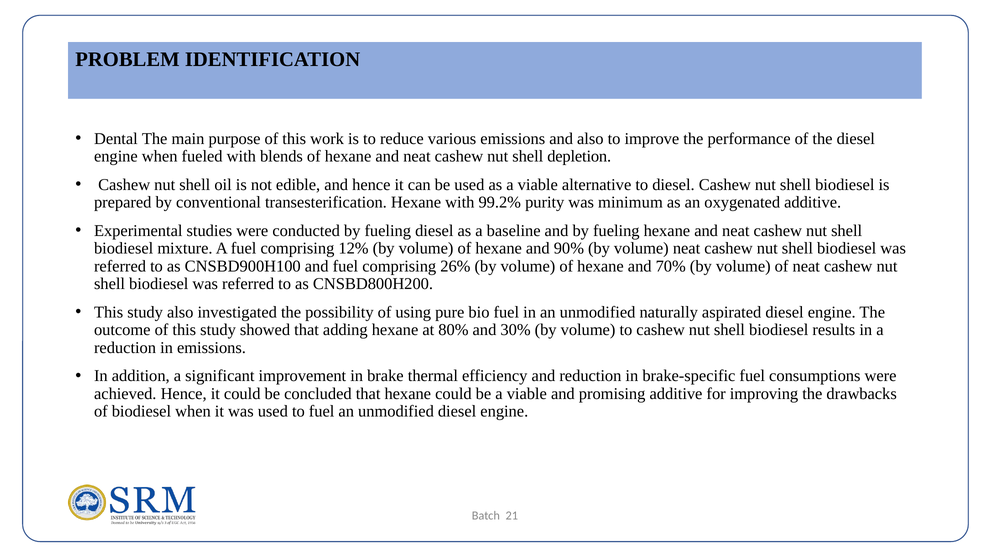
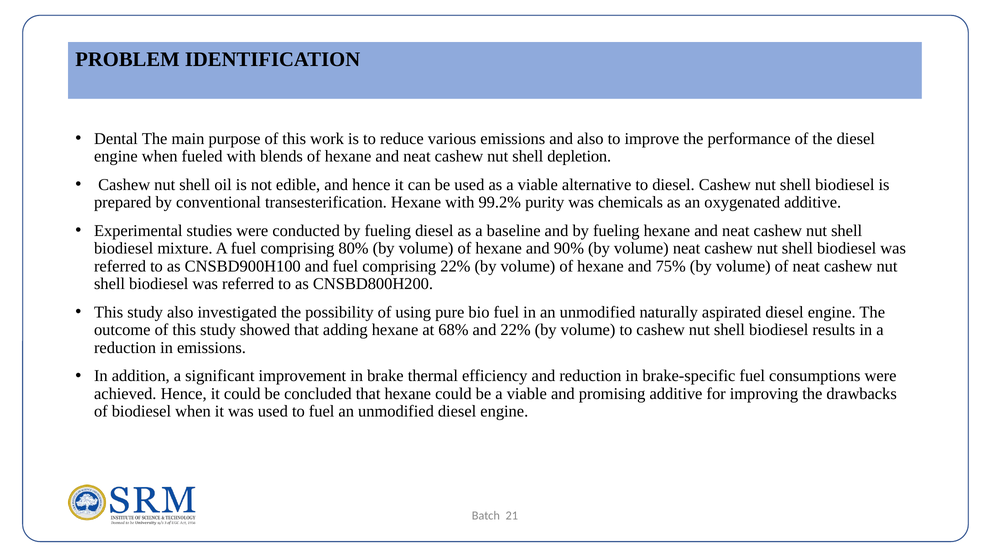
minimum: minimum -> chemicals (631, 202)
12%: 12% -> 80% (354, 248)
comprising 26%: 26% -> 22% (455, 266)
70%: 70% -> 75% (671, 266)
80%: 80% -> 68% (453, 330)
and 30%: 30% -> 22% (516, 330)
